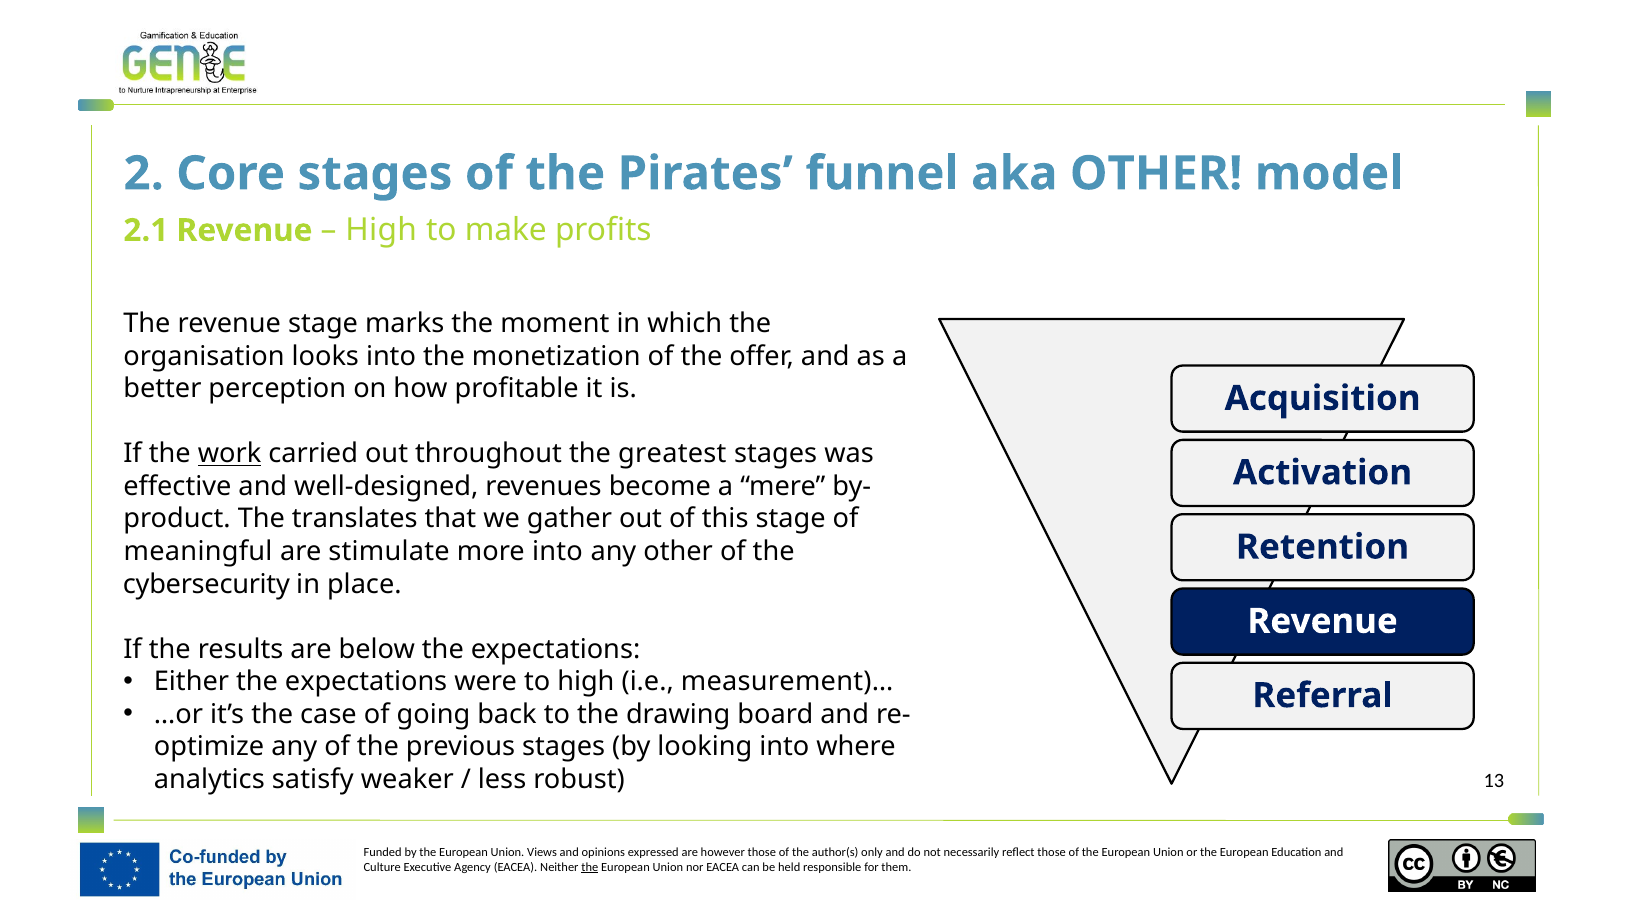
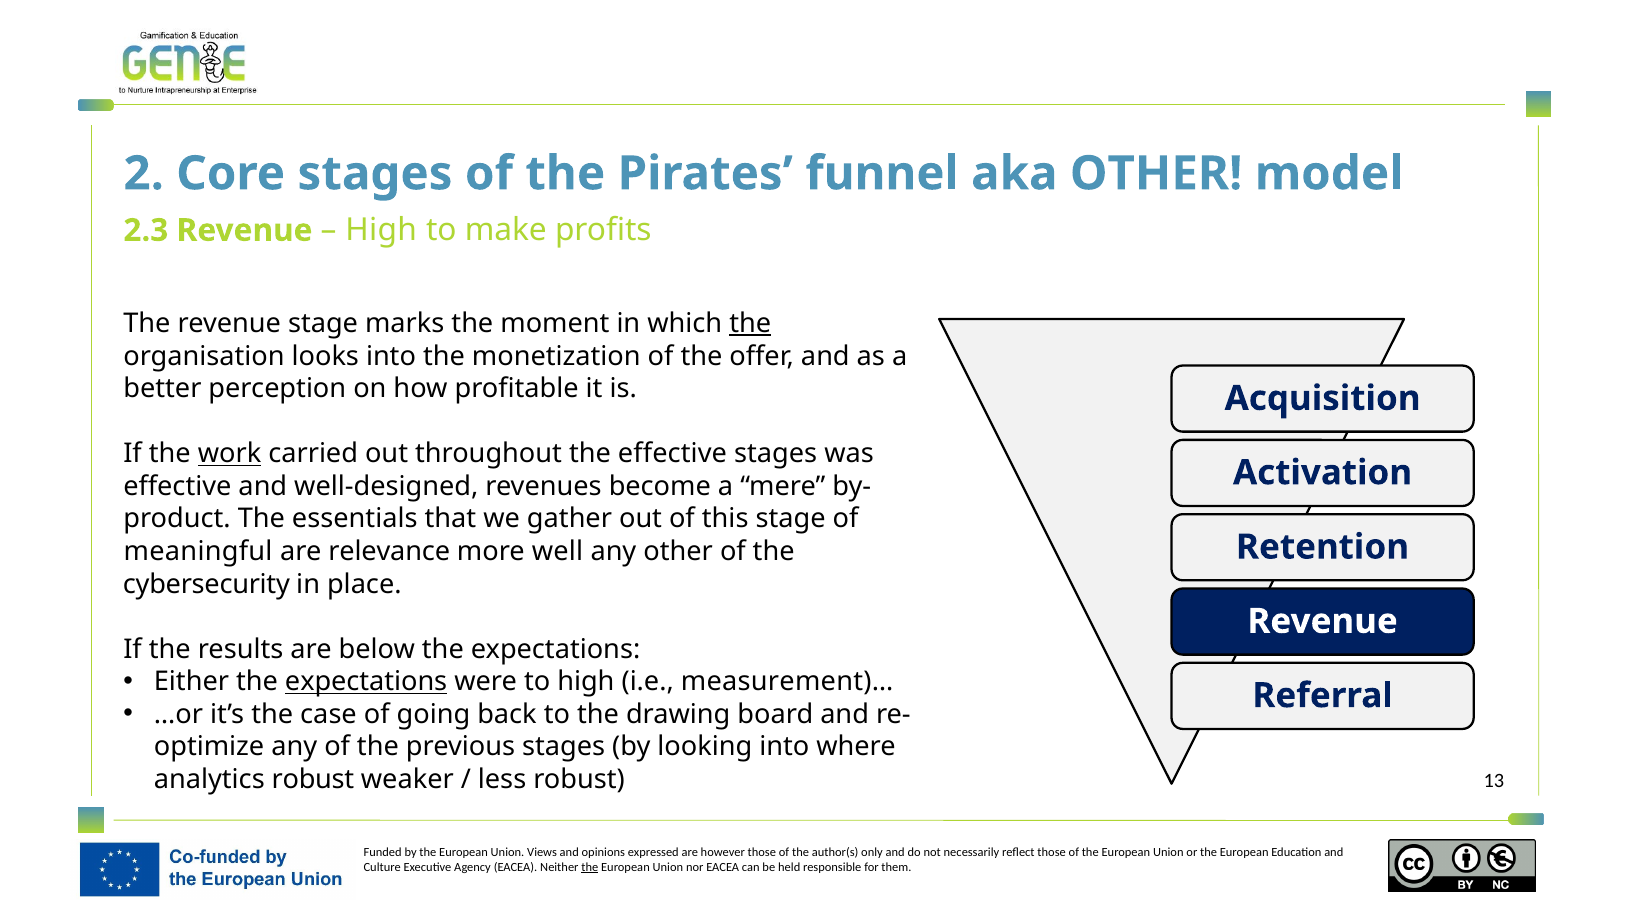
2.1: 2.1 -> 2.3 (146, 230)
the underline: none -> present (750, 324)
the greatest: greatest -> effective (672, 454)
translates: translates -> essentials (355, 519)
stimulate: stimulate -> relevance (389, 552)
more into: into -> well (557, 552)
expectations underline: none -> present (366, 682)
analytics satisfy: satisfy -> robust (313, 780)
